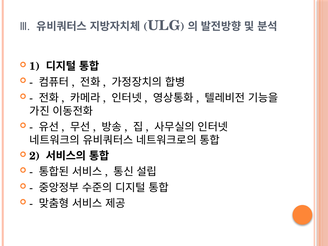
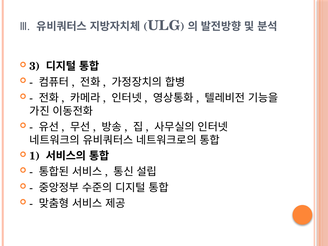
1: 1 -> 3 (35, 66)
2: 2 -> 1 (35, 156)
